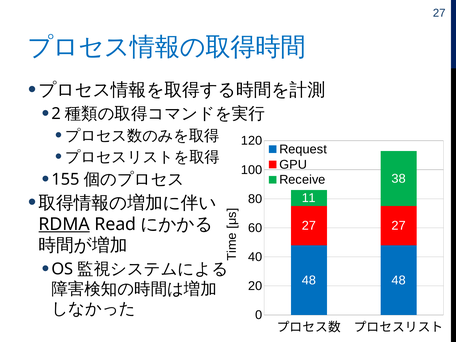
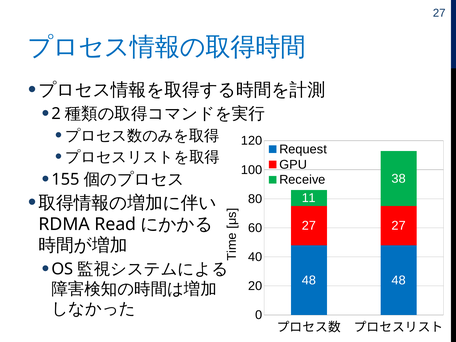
RDMA underline: present -> none (64, 224)
